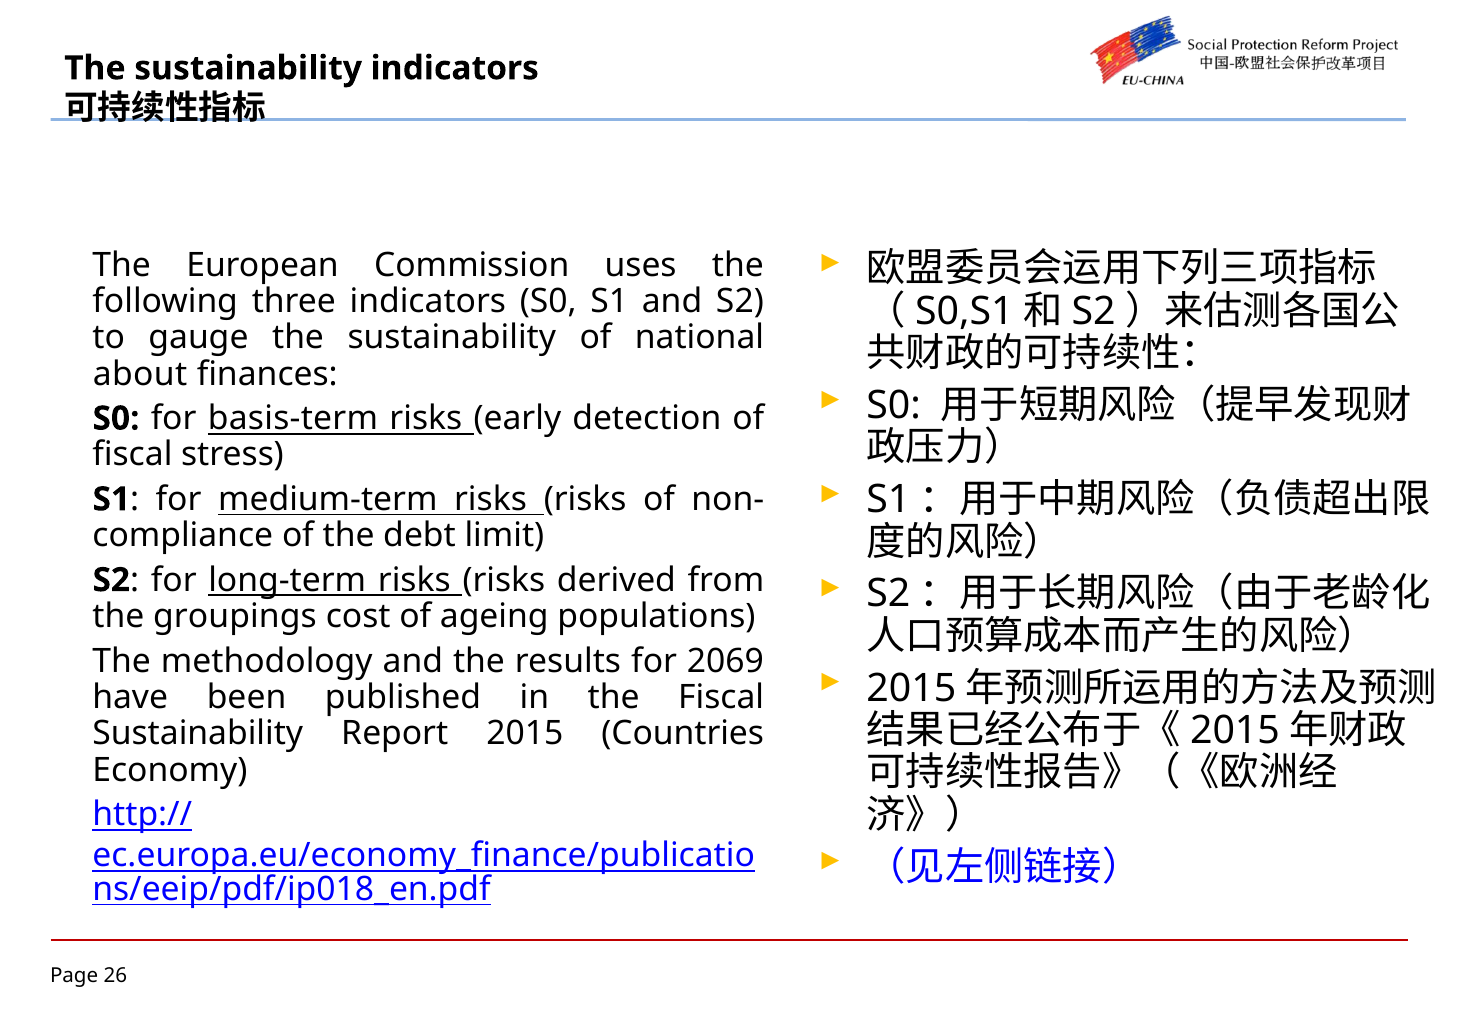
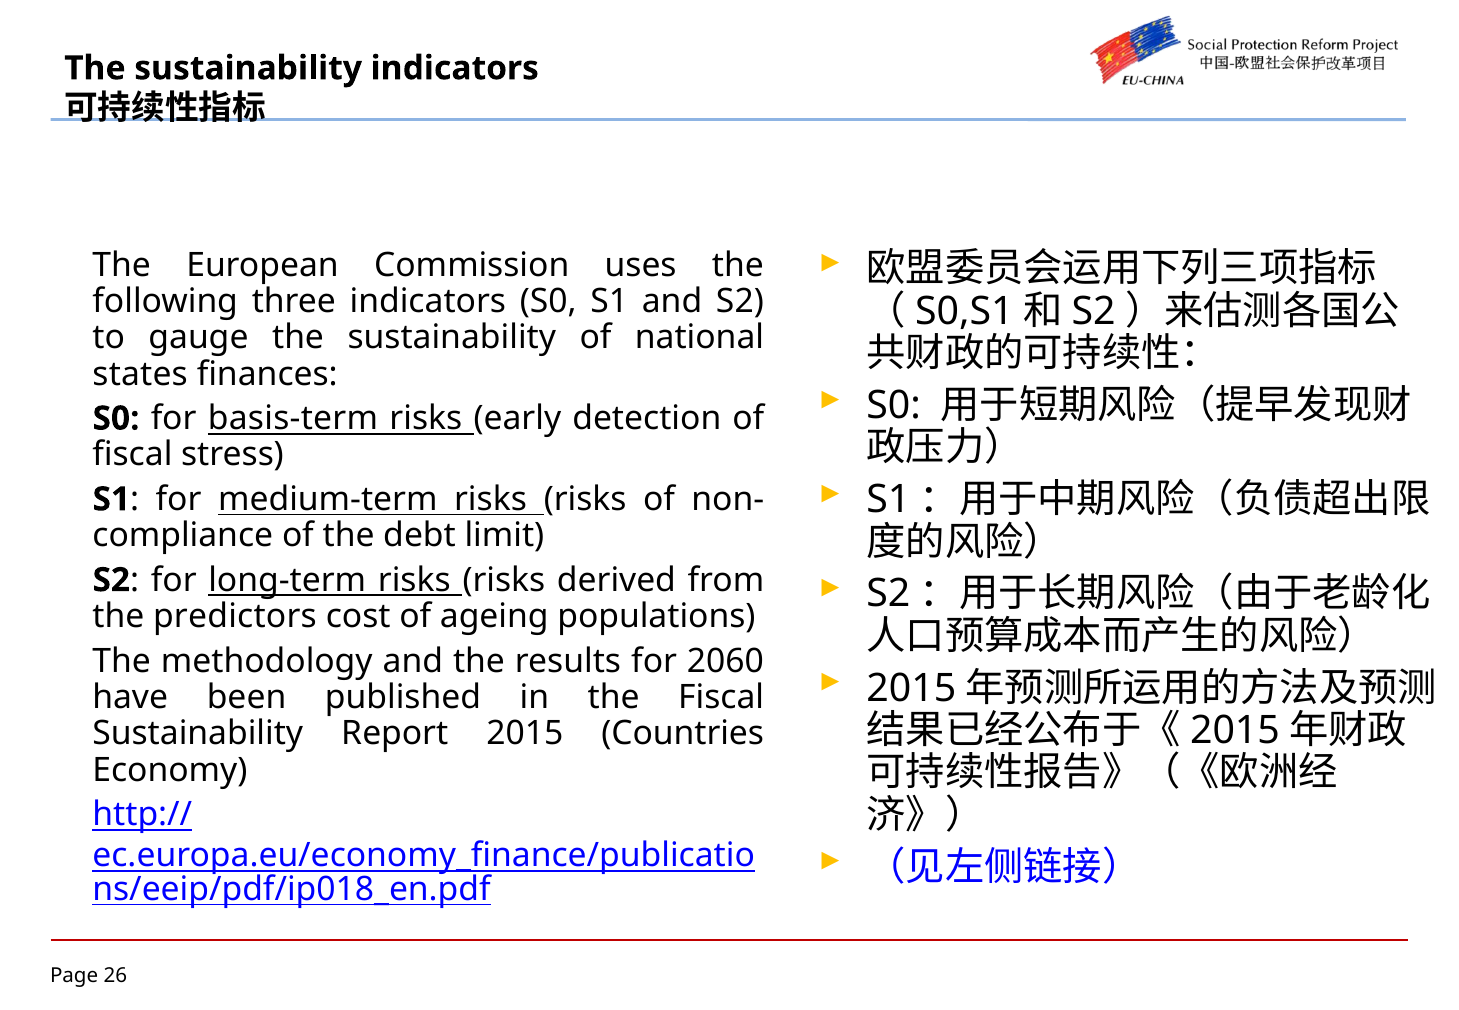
about: about -> states (140, 374)
groupings: groupings -> predictors (235, 617)
2069: 2069 -> 2060 (725, 661)
